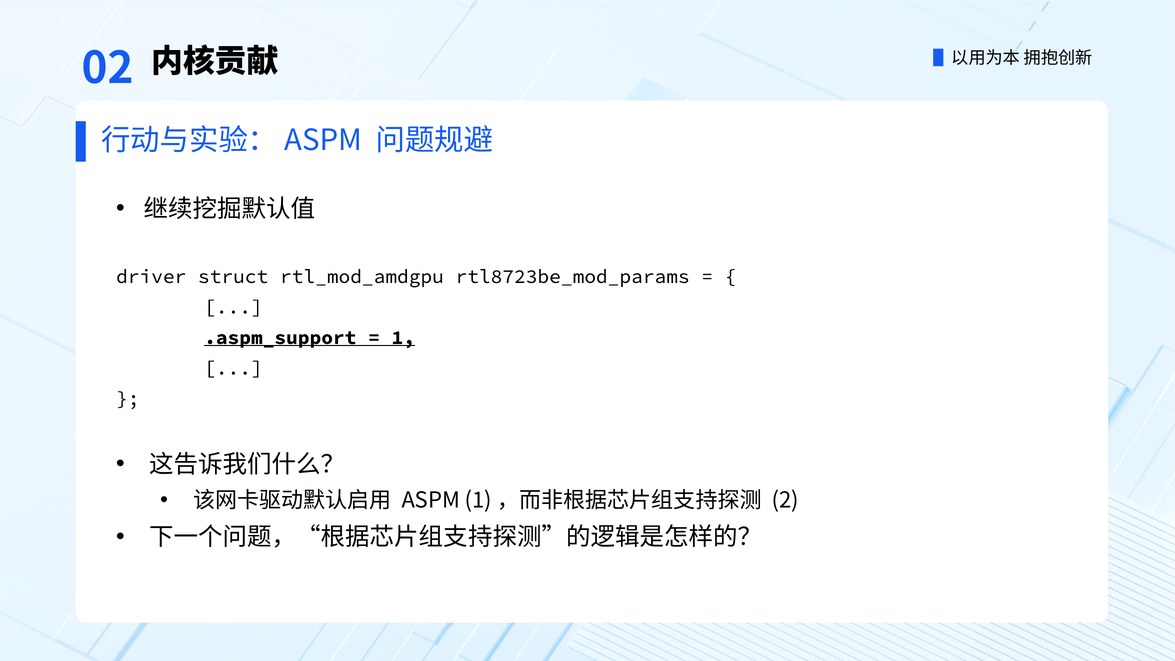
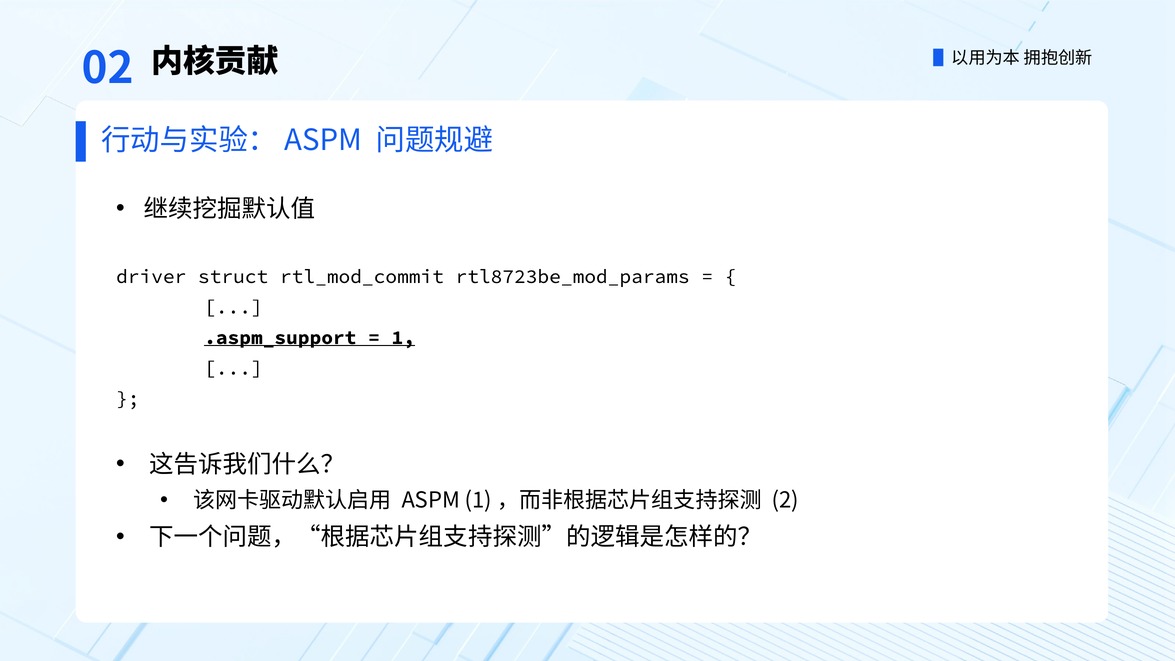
rtl_mod_amdgpu: rtl_mod_amdgpu -> rtl_mod_commit (362, 276)
